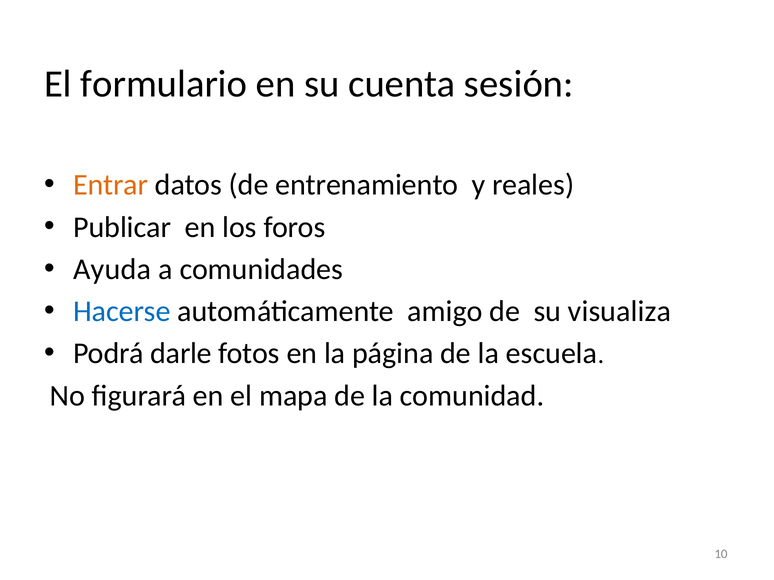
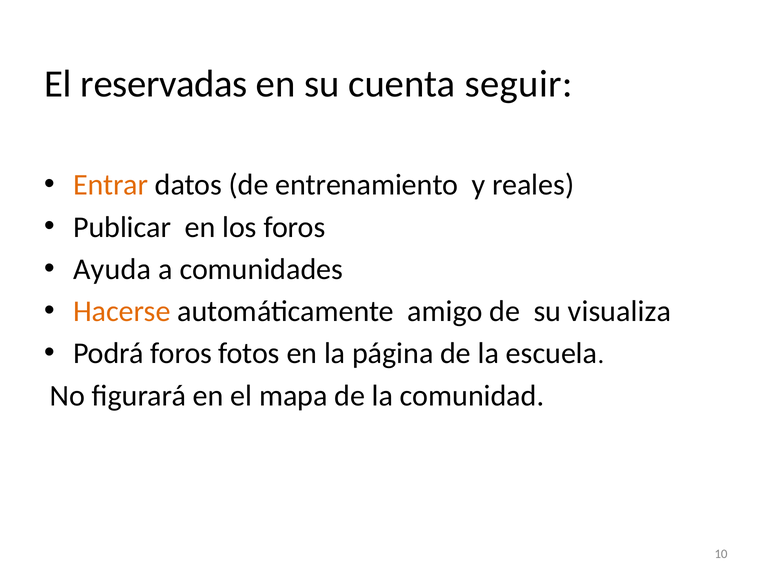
formulario: formulario -> reservadas (164, 84)
sesión: sesión -> seguir (519, 84)
Hacerse colour: blue -> orange (122, 312)
Podrá darle: darle -> foros (181, 354)
